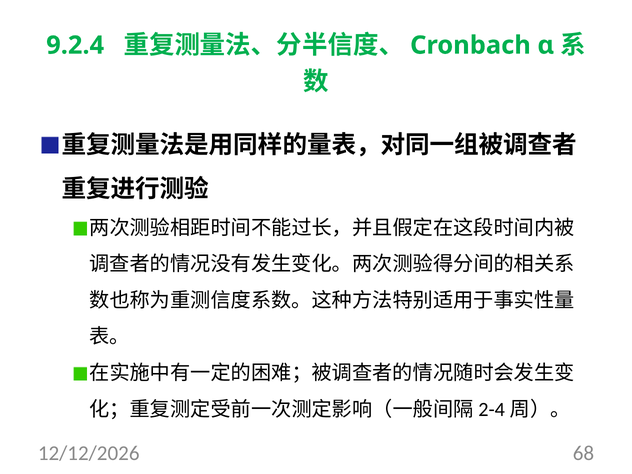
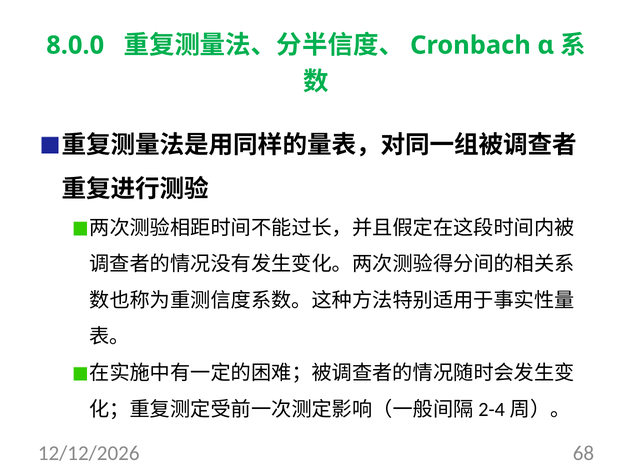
9.2.4: 9.2.4 -> 8.0.0 (75, 45)
